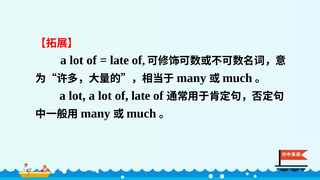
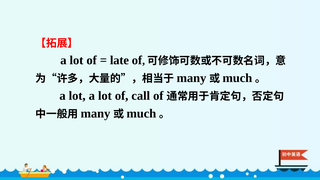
of late: late -> call (141, 96)
